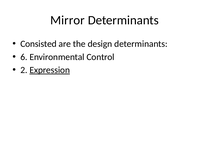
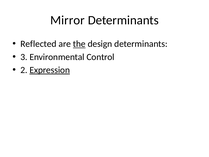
Consisted: Consisted -> Reflected (38, 44)
the underline: none -> present (79, 44)
6: 6 -> 3 (24, 57)
